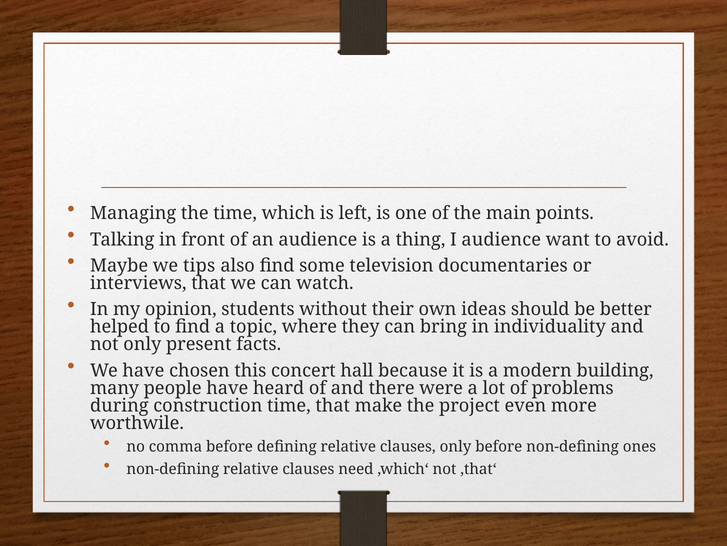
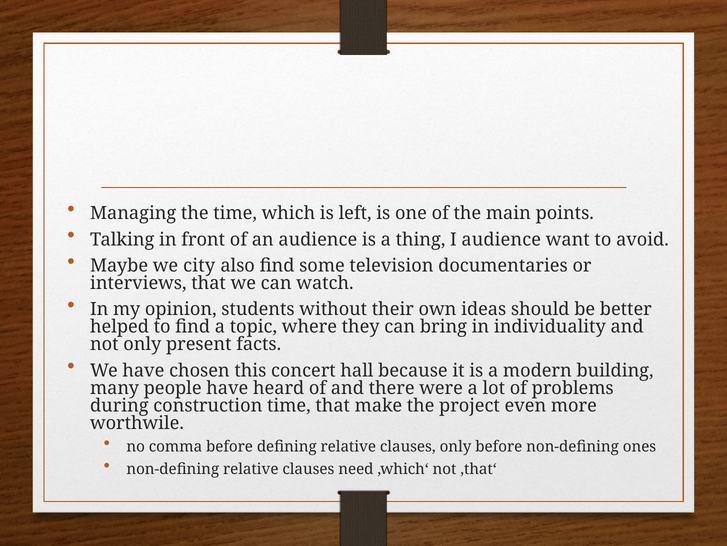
tips: tips -> city (199, 265)
